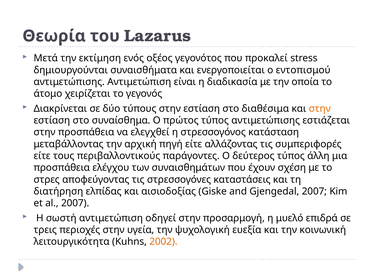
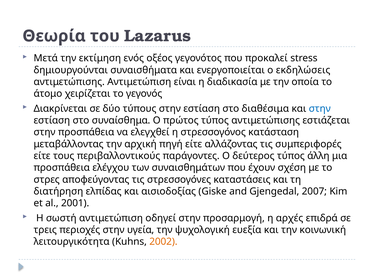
εντοπισμού: εντοπισμού -> εκδηλώσεις (303, 70)
στην colour: orange -> blue (320, 109)
al 2007: 2007 -> 2001 (75, 204)
μυελό: μυελό -> αρχές (290, 218)
